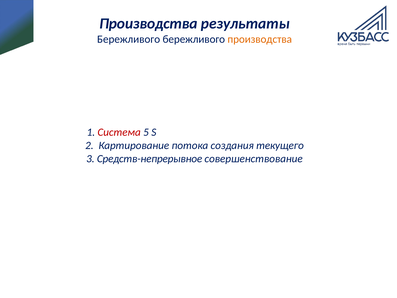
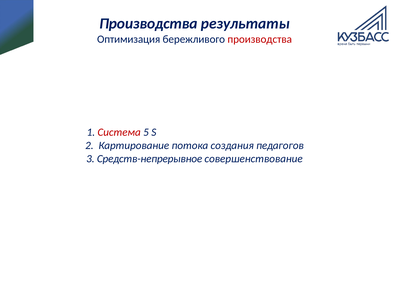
Бережливого: Бережливого -> Оптимизация (129, 39)
производства colour: orange -> red (260, 39)
текущего: текущего -> педагогов (280, 145)
